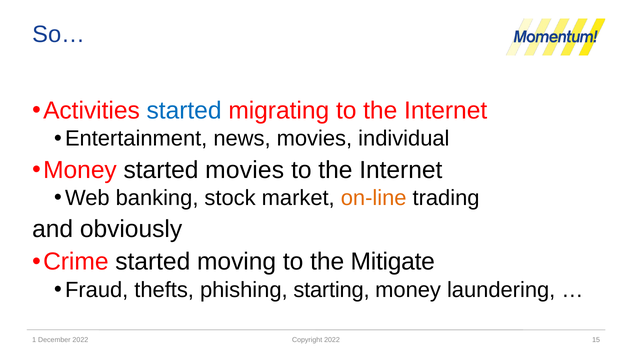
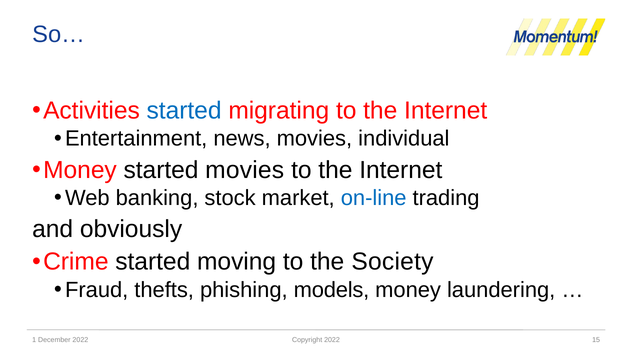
on-line colour: orange -> blue (374, 198)
Mitigate: Mitigate -> Society (392, 262)
starting: starting -> models (331, 290)
